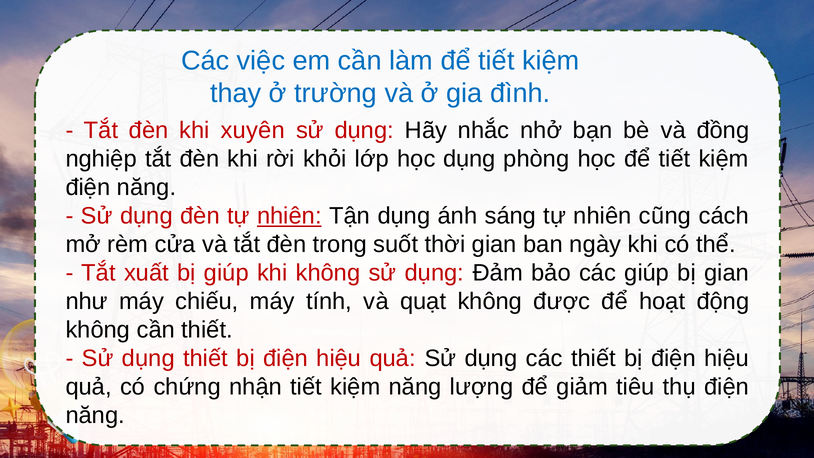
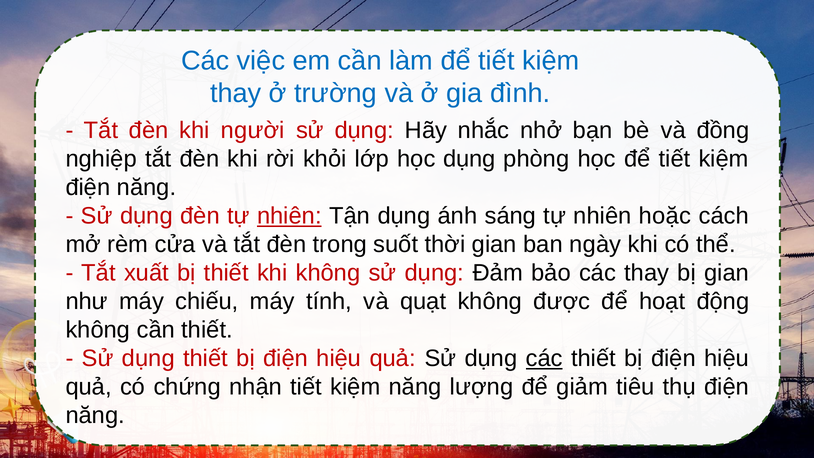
xuyên: xuyên -> người (253, 130)
cũng: cũng -> hoặc (665, 216)
bị giúp: giúp -> thiết (226, 273)
các giúp: giúp -> thay (647, 273)
các underline: none -> present (544, 358)
